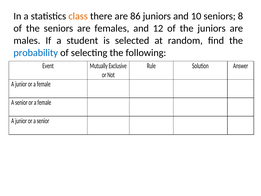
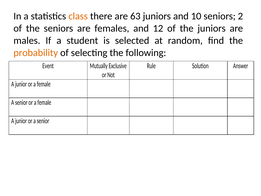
86: 86 -> 63 (135, 16)
8: 8 -> 2 (240, 16)
probability colour: blue -> orange (36, 53)
